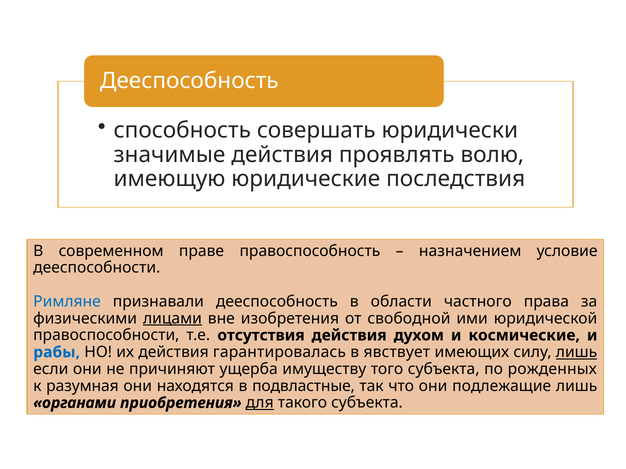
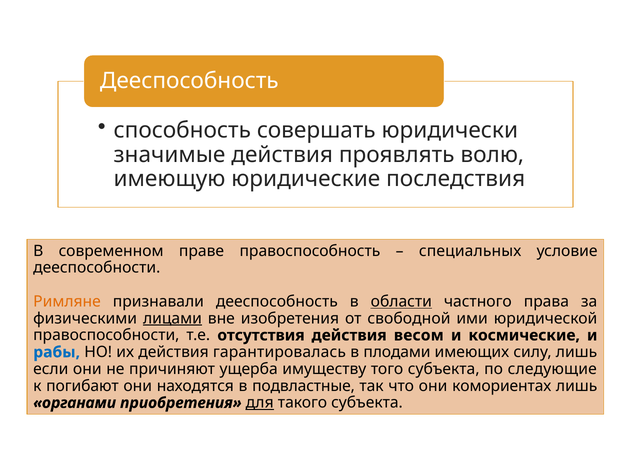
назначением: назначением -> специальных (470, 251)
Римляне colour: blue -> orange (67, 302)
области underline: none -> present (401, 302)
духом: духом -> весом (419, 336)
явствует: явствует -> плодами (397, 353)
лишь underline: present -> none (577, 353)
рожденных: рожденных -> следующие (552, 369)
разумная: разумная -> погибают (82, 386)
подлежащие: подлежащие -> комориентах (502, 386)
